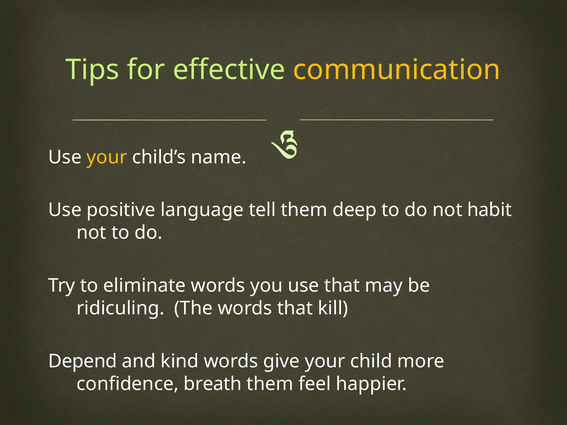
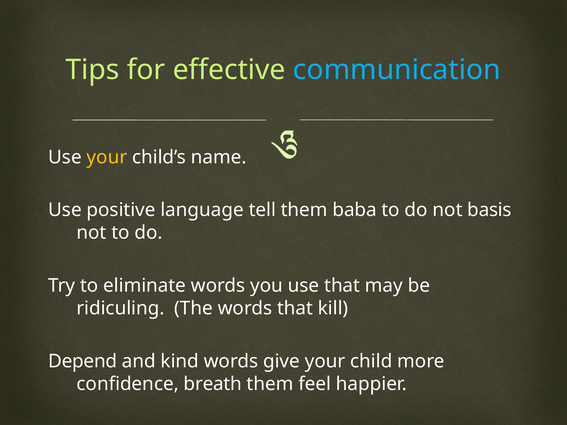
communication colour: yellow -> light blue (397, 70)
deep: deep -> baba (355, 210)
habit: habit -> basis (489, 210)
